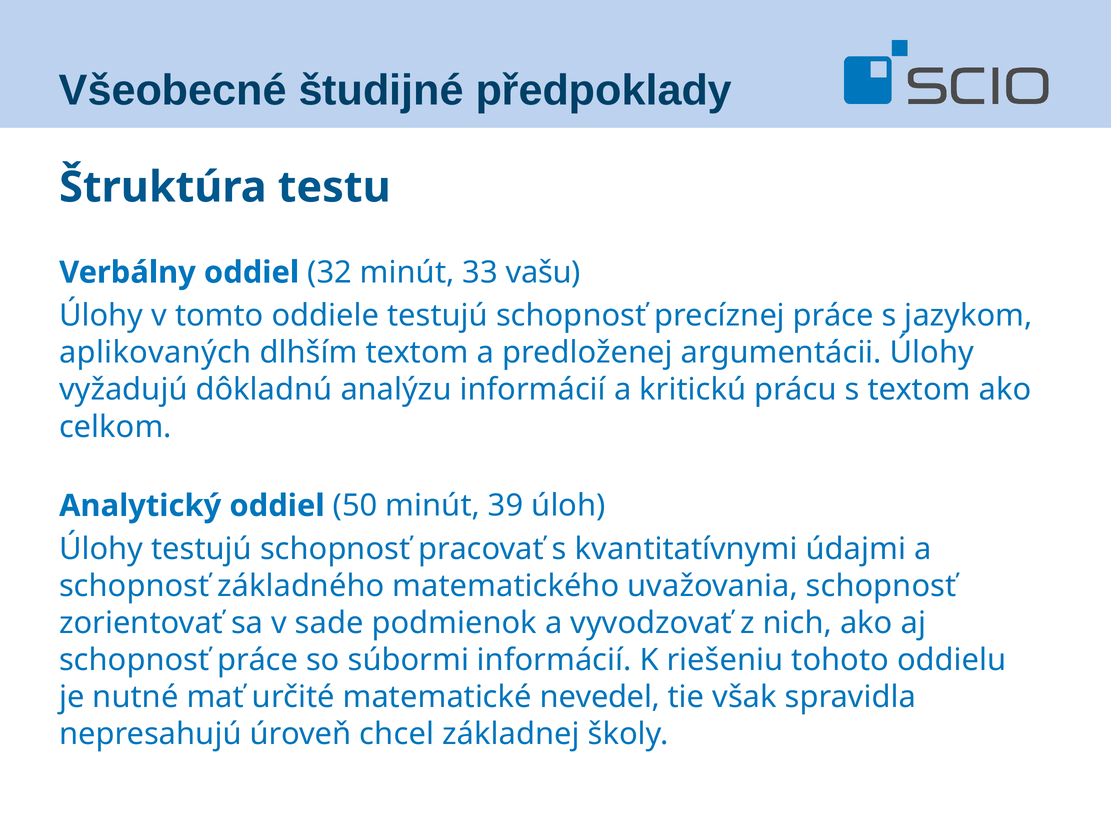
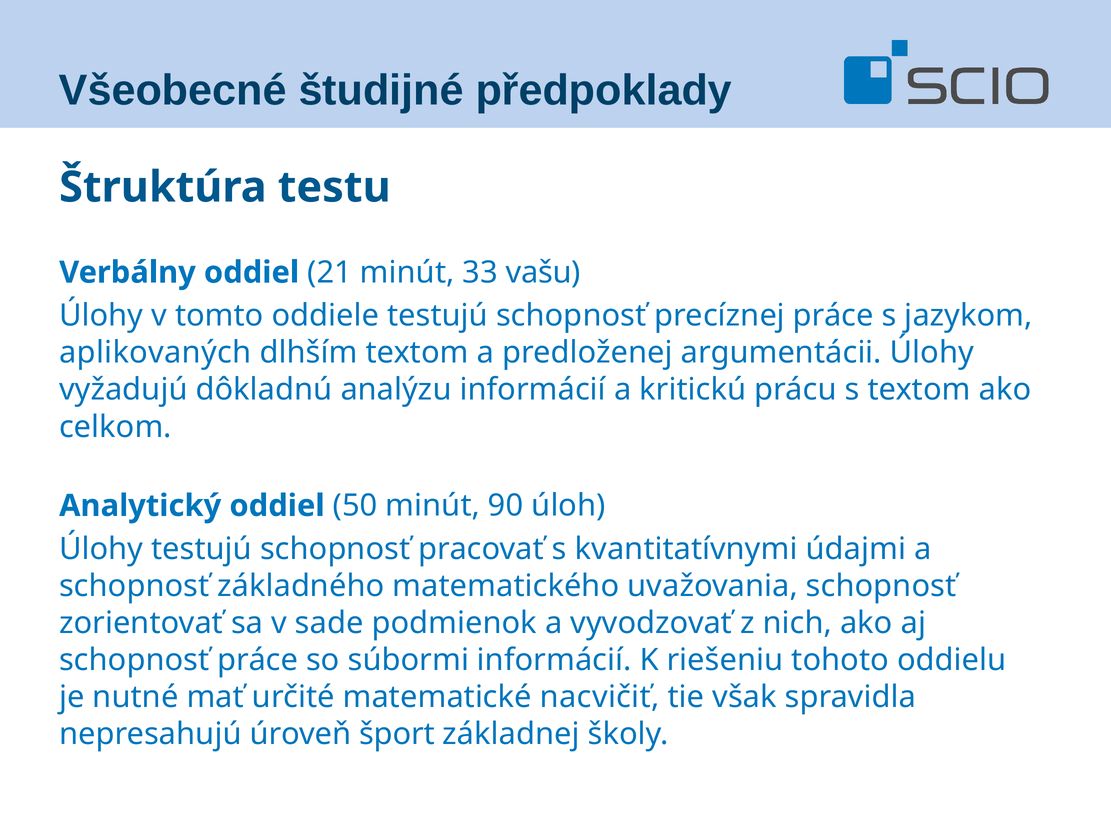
32: 32 -> 21 (330, 273)
39: 39 -> 90 (506, 506)
nevedel: nevedel -> nacvičiť (600, 697)
chcel: chcel -> šport (397, 734)
